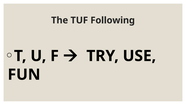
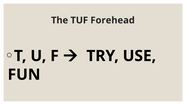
Following: Following -> Forehead (113, 20)
